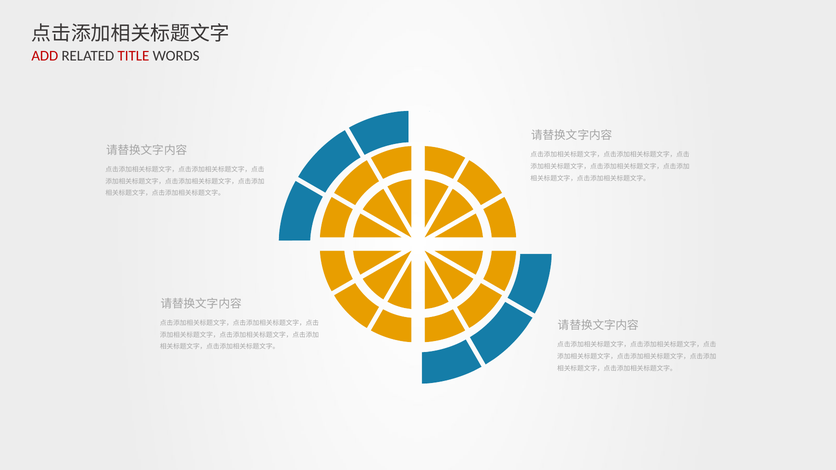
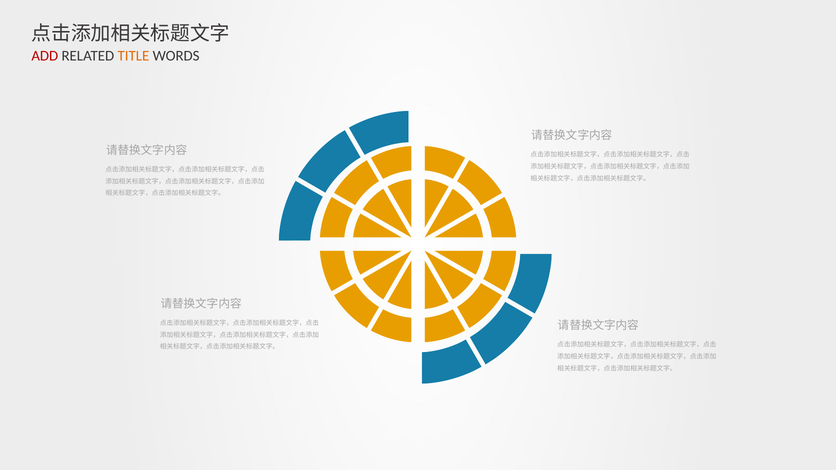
TITLE colour: red -> orange (133, 56)
